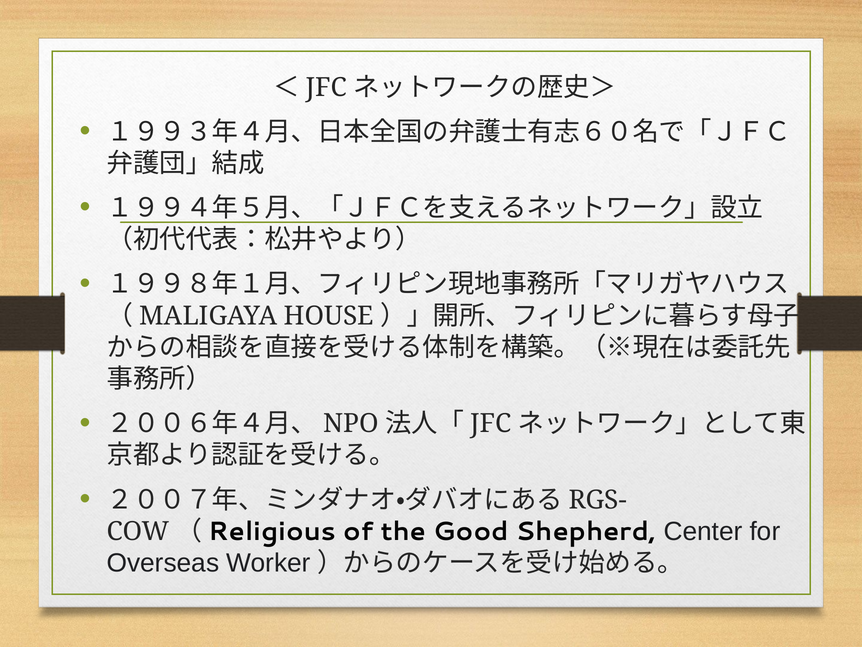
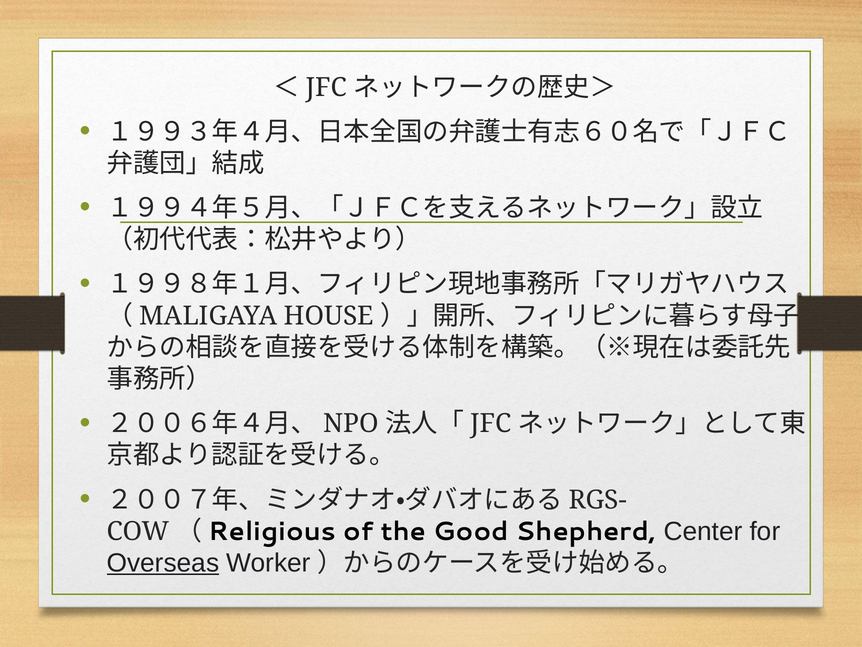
Overseas underline: none -> present (163, 563)
